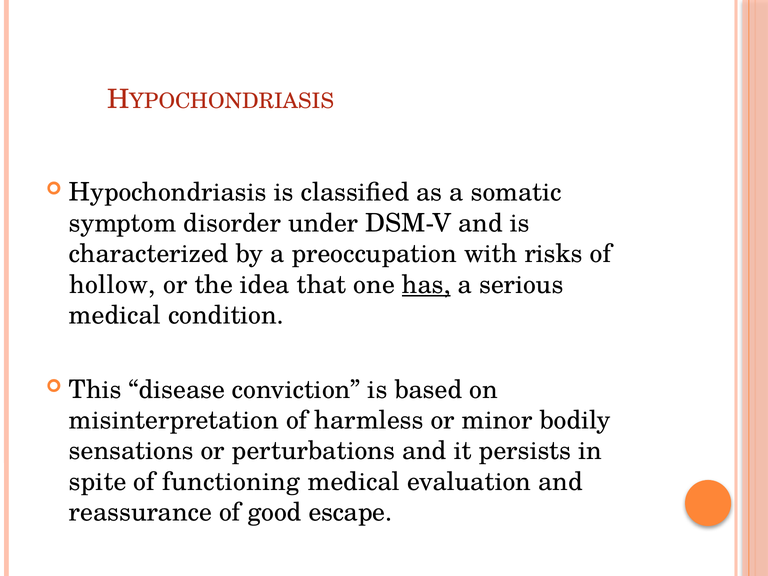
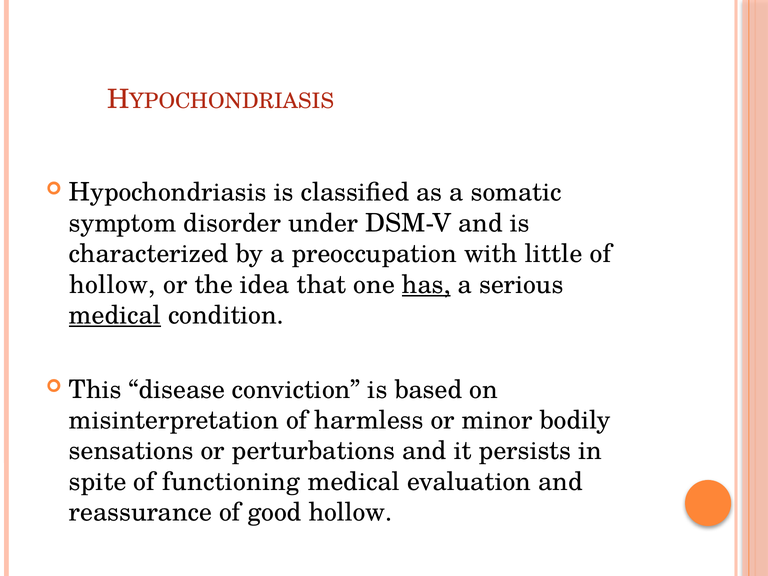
risks: risks -> little (554, 254)
medical underline: none -> present (115, 315)
good escape: escape -> hollow (350, 512)
